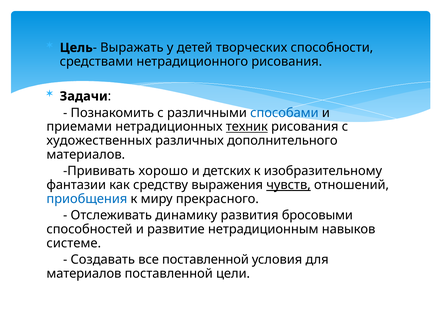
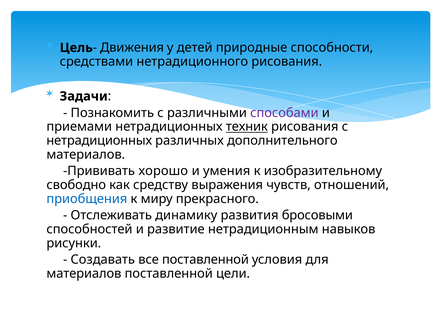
Выражать: Выражать -> Движения (132, 48)
творческих: творческих -> природные (252, 48)
способами colour: blue -> purple (284, 113)
художественных: художественных -> нетрадиционных (99, 141)
детских: детских -> умения (227, 171)
фантазии: фантазии -> свободно (76, 185)
чувств underline: present -> none (289, 185)
системе: системе -> рисунки (74, 243)
